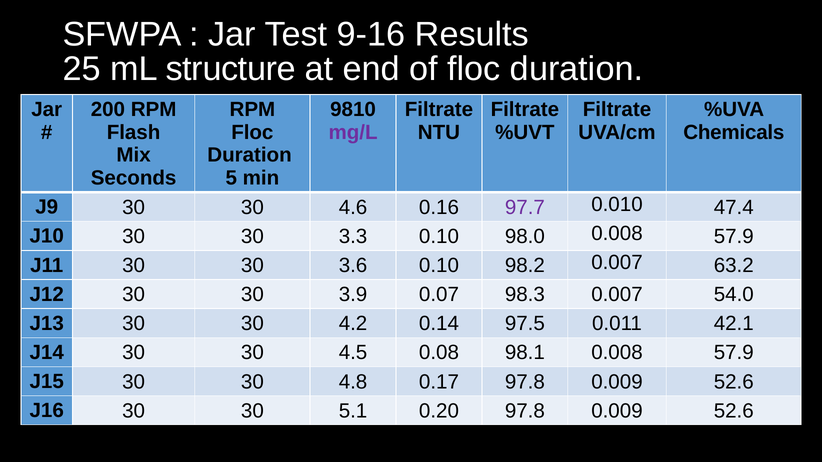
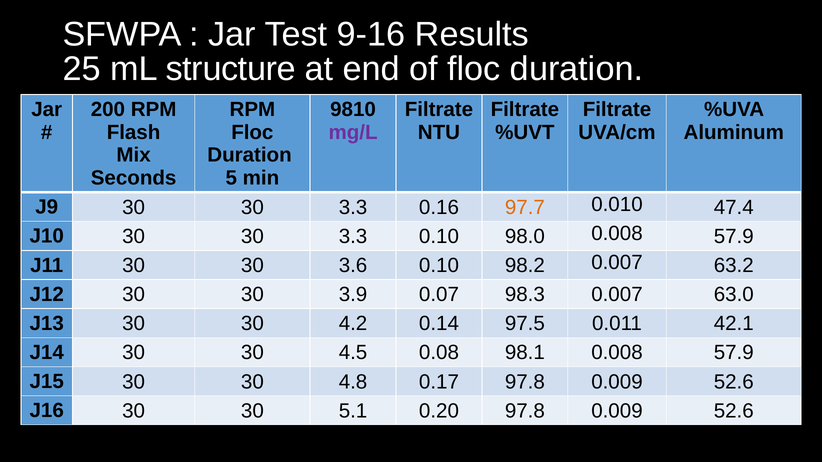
Chemicals: Chemicals -> Aluminum (734, 132)
J9 30 30 4.6: 4.6 -> 3.3 (353, 207)
97.7 colour: purple -> orange (525, 207)
54.0: 54.0 -> 63.0 (734, 295)
